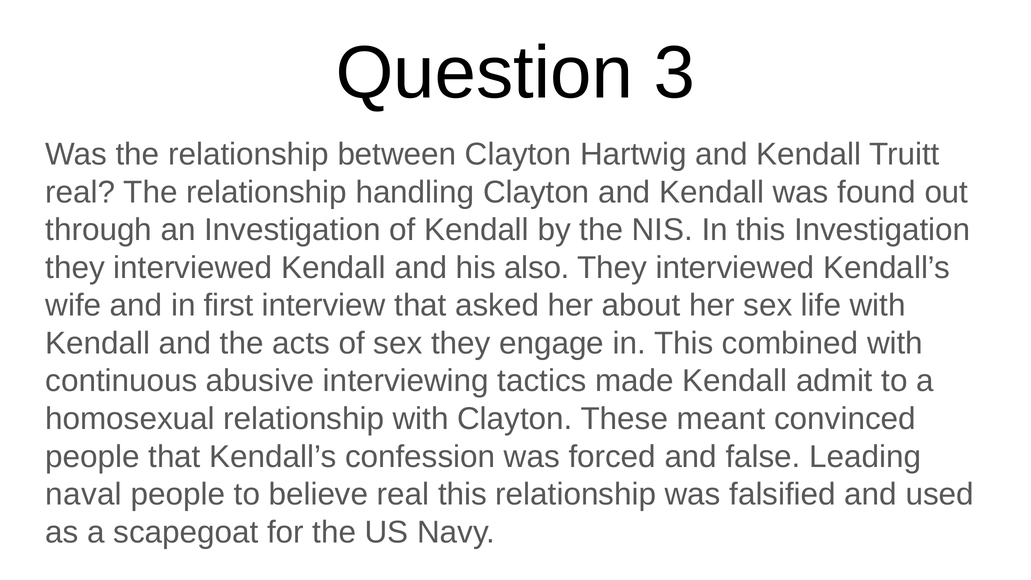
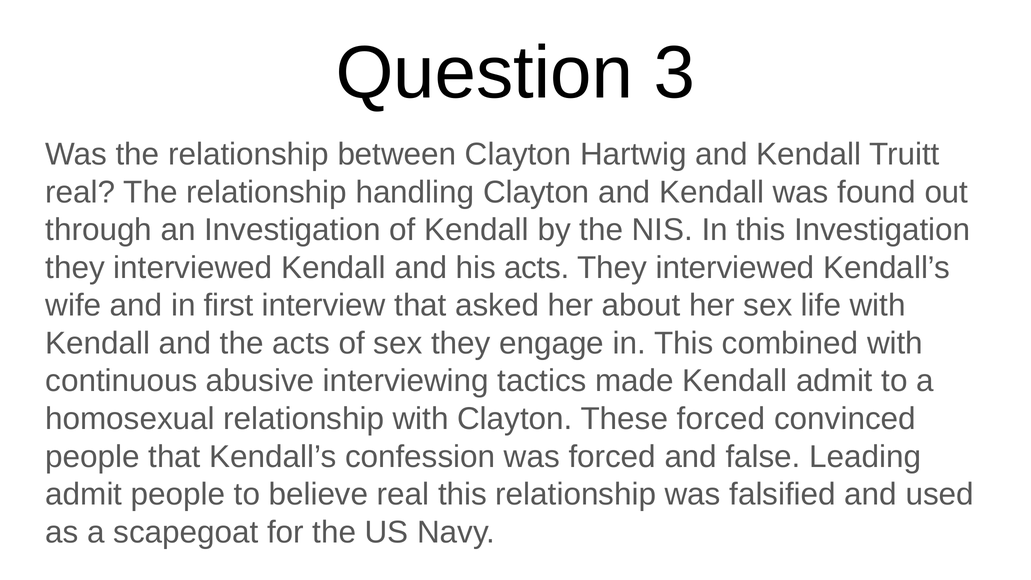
his also: also -> acts (537, 268)
These meant: meant -> forced (721, 419)
naval: naval -> admit (84, 494)
